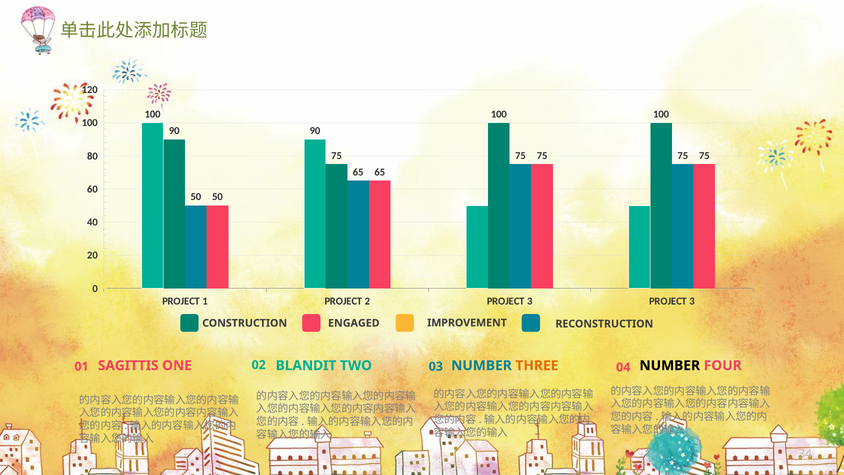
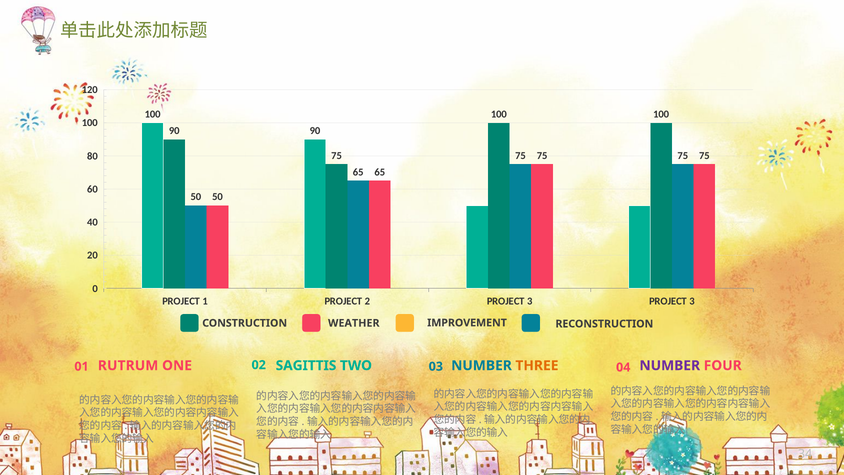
ENGAGED: ENGAGED -> WEATHER (354, 323)
SAGITTIS: SAGITTIS -> RUTRUM (128, 365)
BLANDIT: BLANDIT -> SAGITTIS (306, 365)
NUMBER colour: black -> purple (670, 365)
